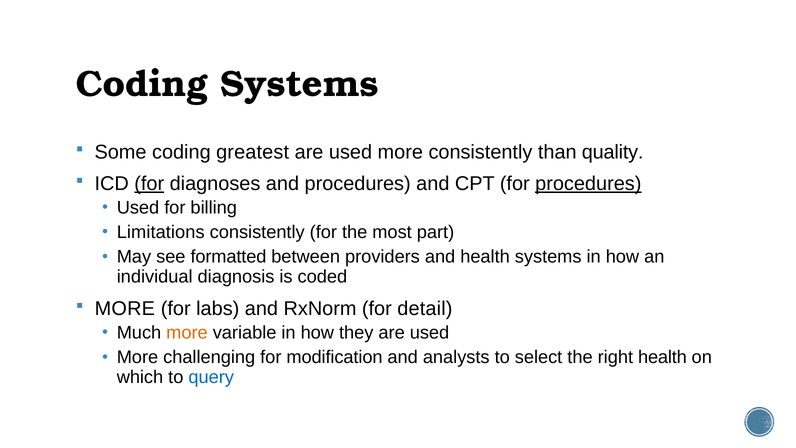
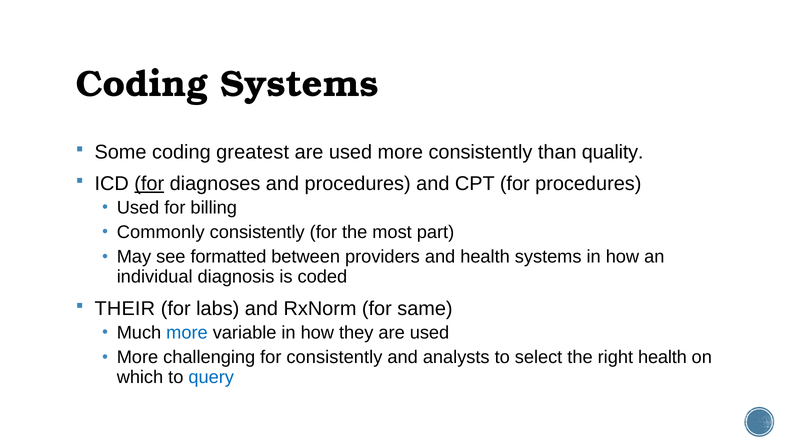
procedures underline: present -> none (588, 184)
Limitations: Limitations -> Commonly (161, 232)
MORE: MORE -> THEIR (125, 309)
detail: detail -> same (425, 309)
more colour: orange -> blue (187, 333)
for modification: modification -> consistently (334, 357)
